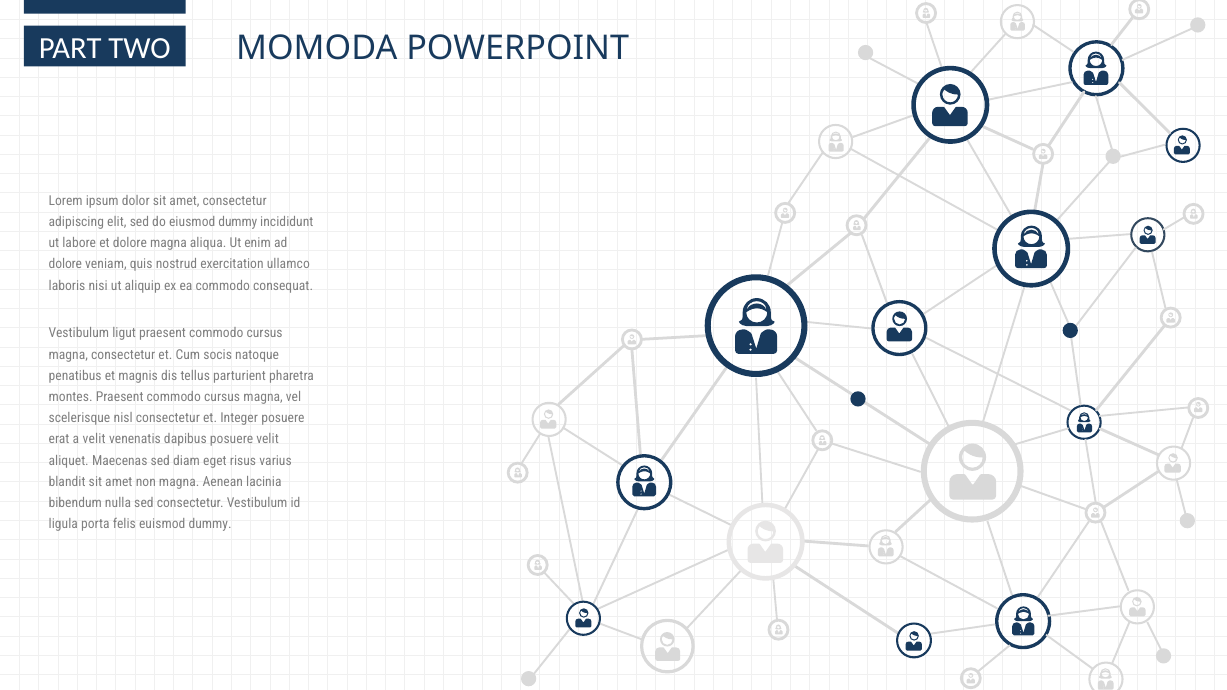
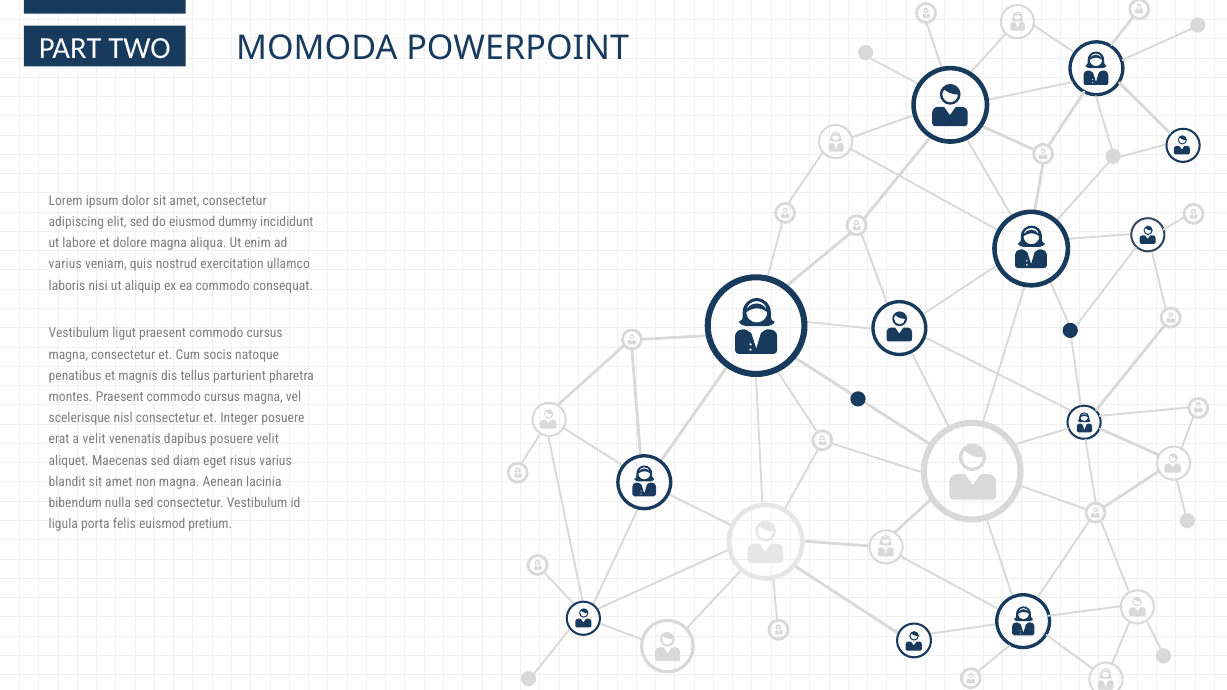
dolore: dolore -> varius (65, 264)
euismod dummy: dummy -> pretium (210, 524)
